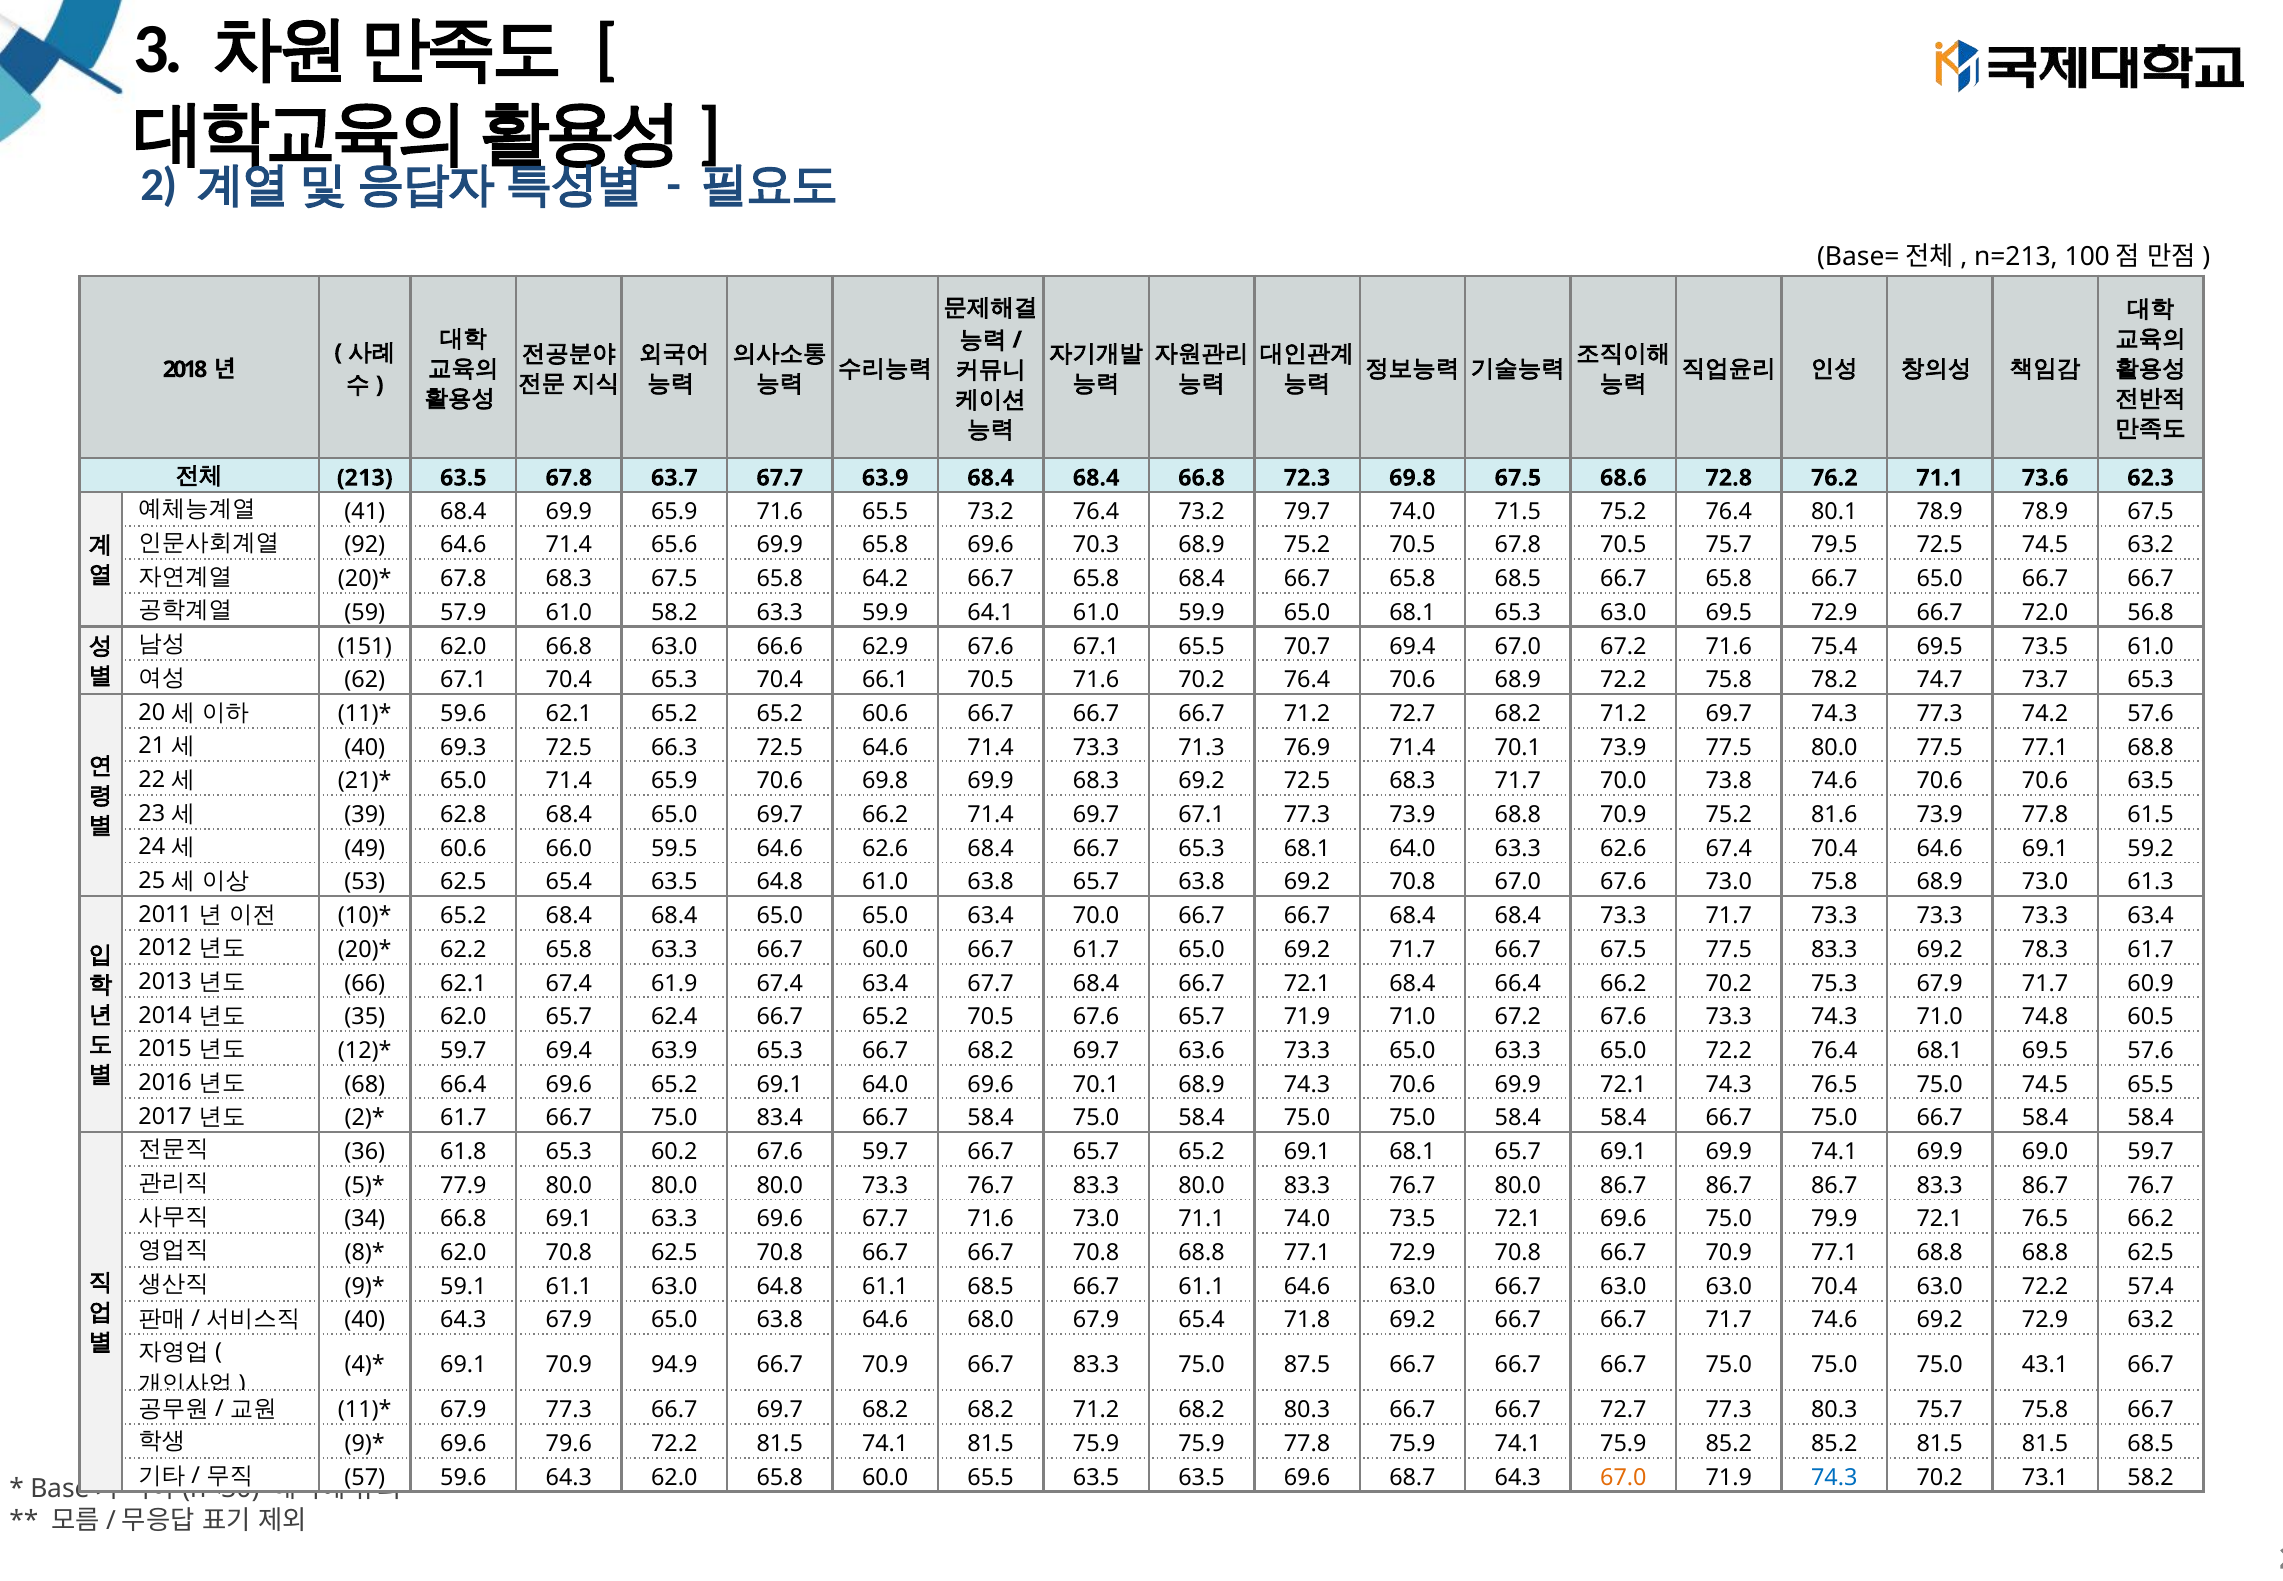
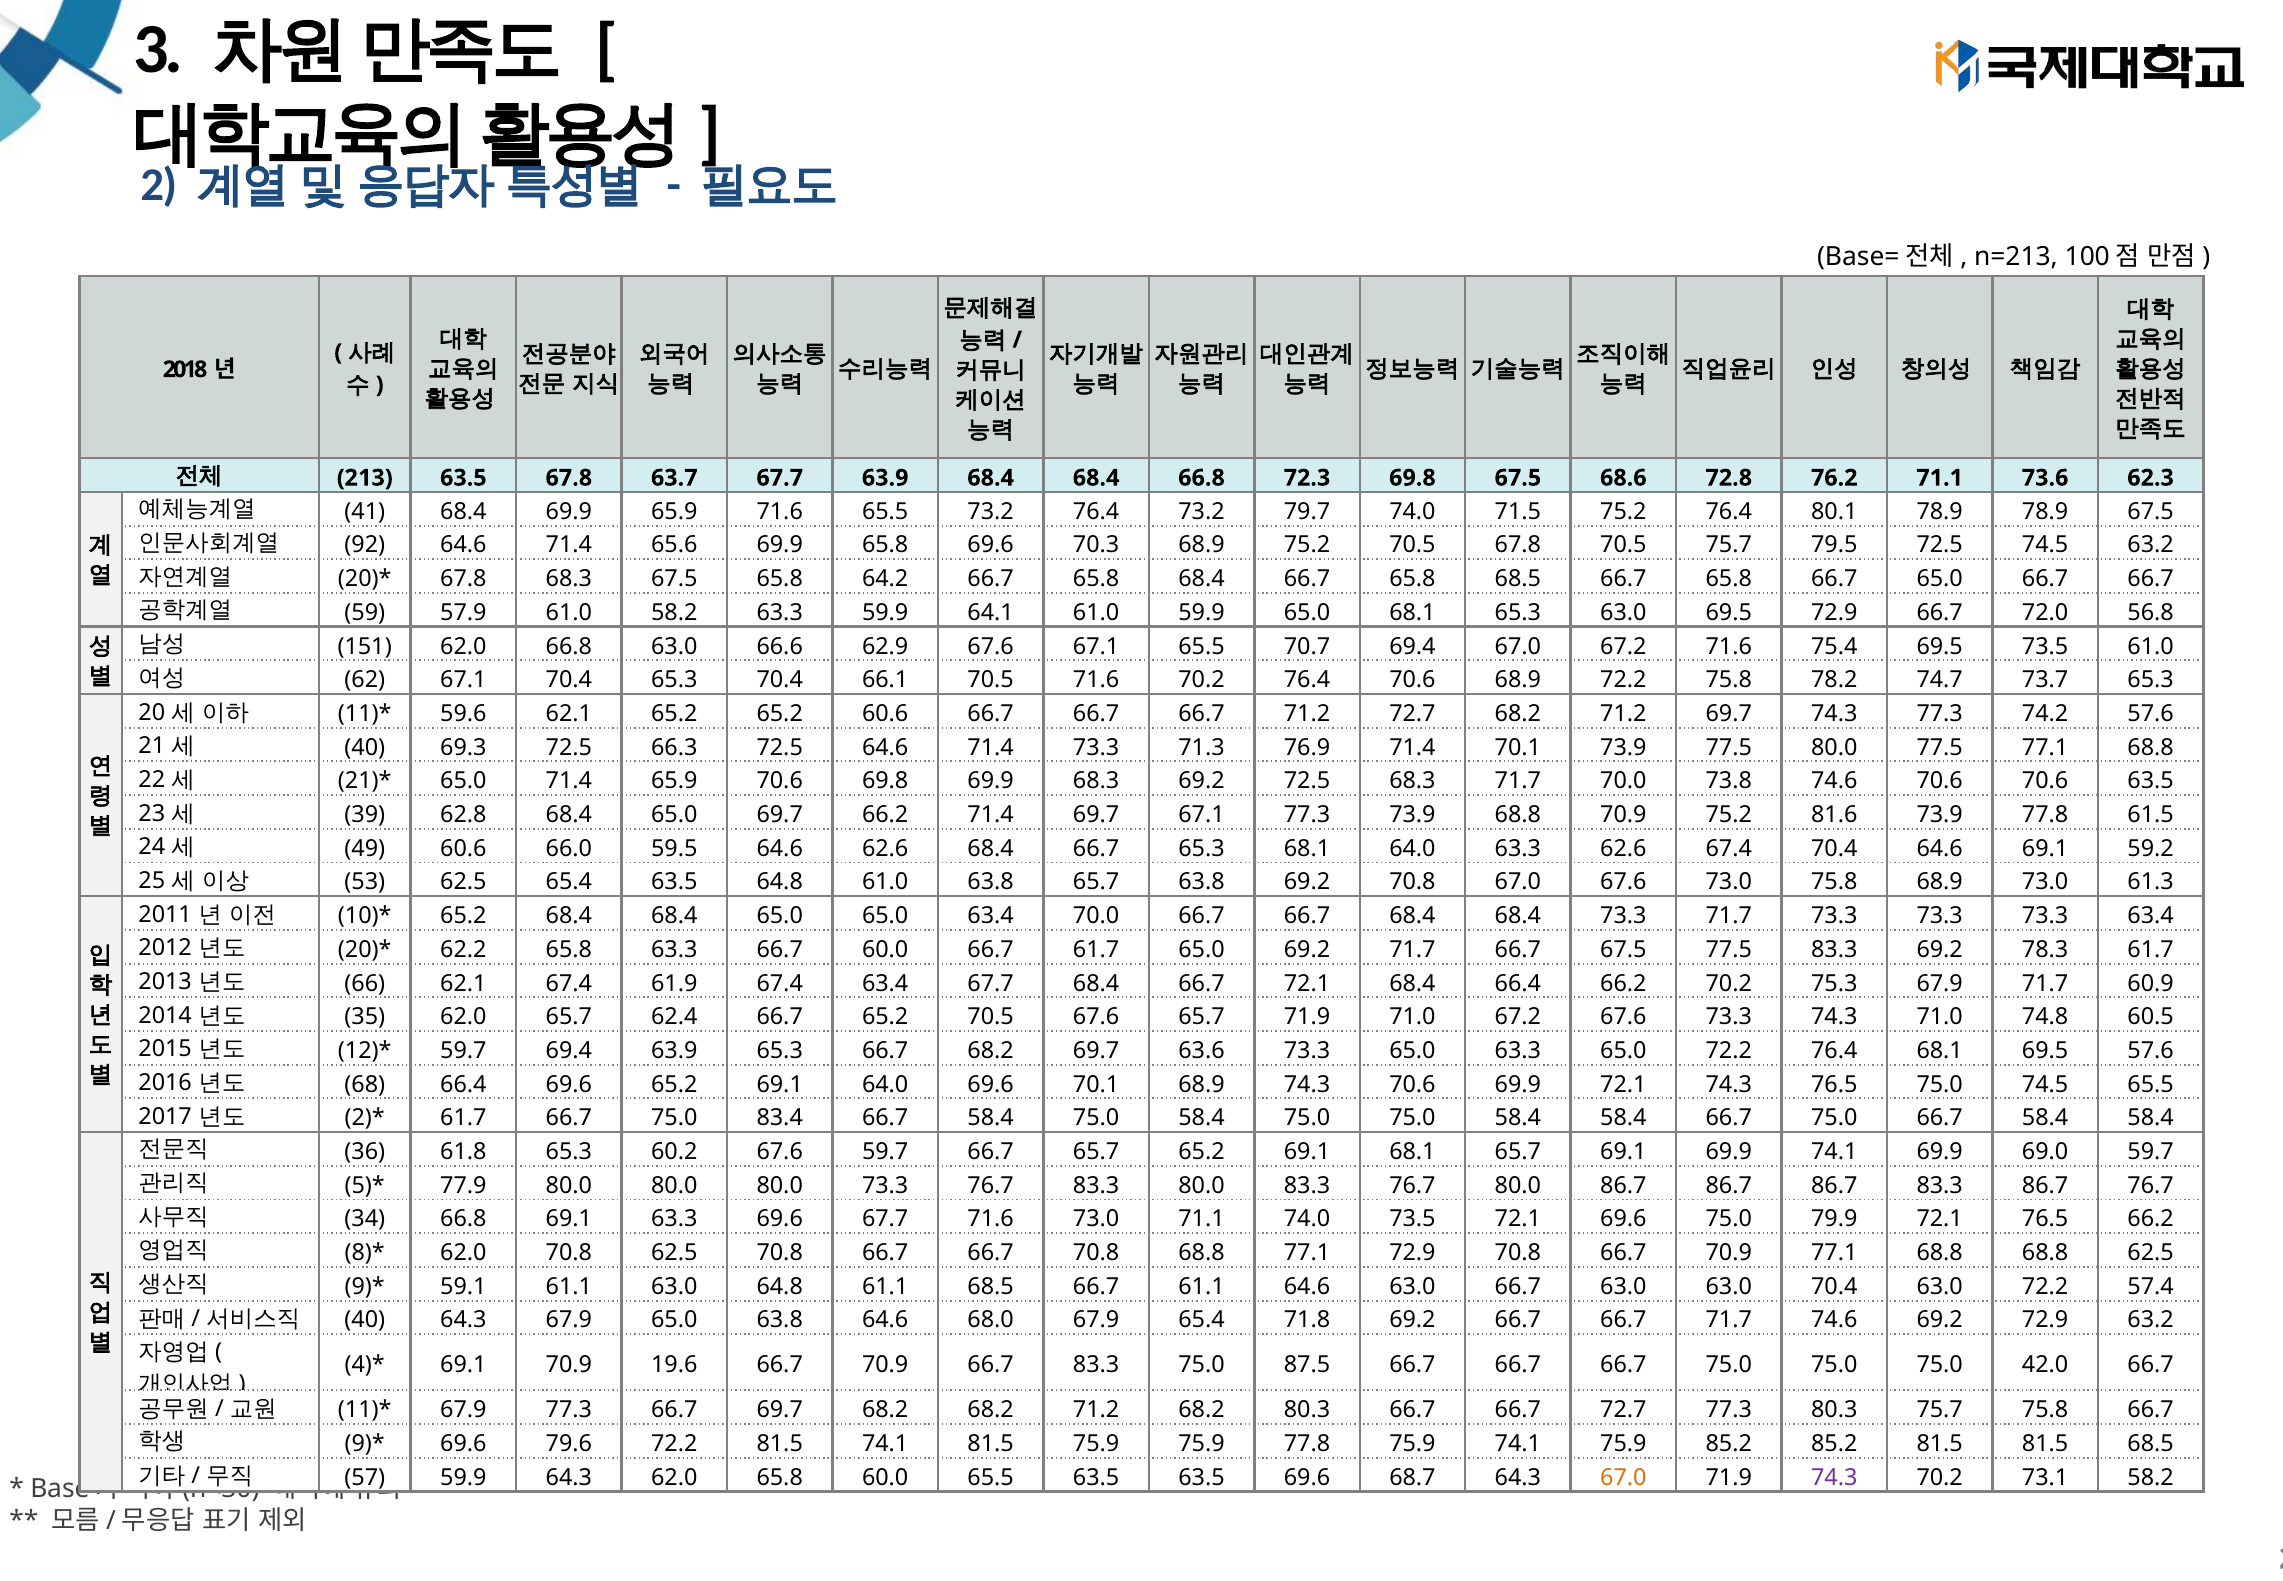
94.9: 94.9 -> 19.6 (674, 1364)
43.1: 43.1 -> 42.0 (2045, 1364)
59.6: 59.6 -> 59.9 (463, 1477)
74.3 colour: blue -> purple (1834, 1477)
